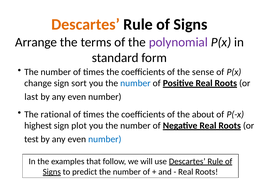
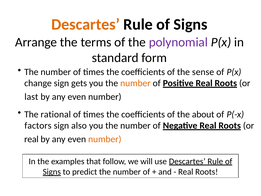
sort: sort -> gets (79, 83)
number colour: blue -> orange (135, 83)
highest: highest -> factors (38, 125)
plot: plot -> also (79, 125)
test: test -> real (31, 139)
number colour: blue -> orange (105, 139)
